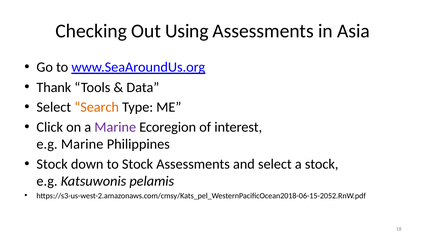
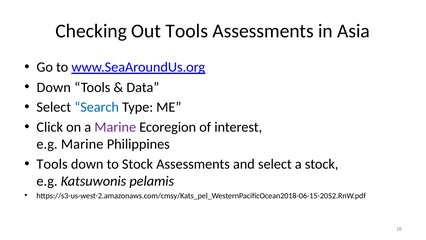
Out Using: Using -> Tools (187, 31)
Thank: Thank -> Down (54, 87)
Search colour: orange -> blue (97, 107)
Stock: Stock -> Tools (52, 164)
